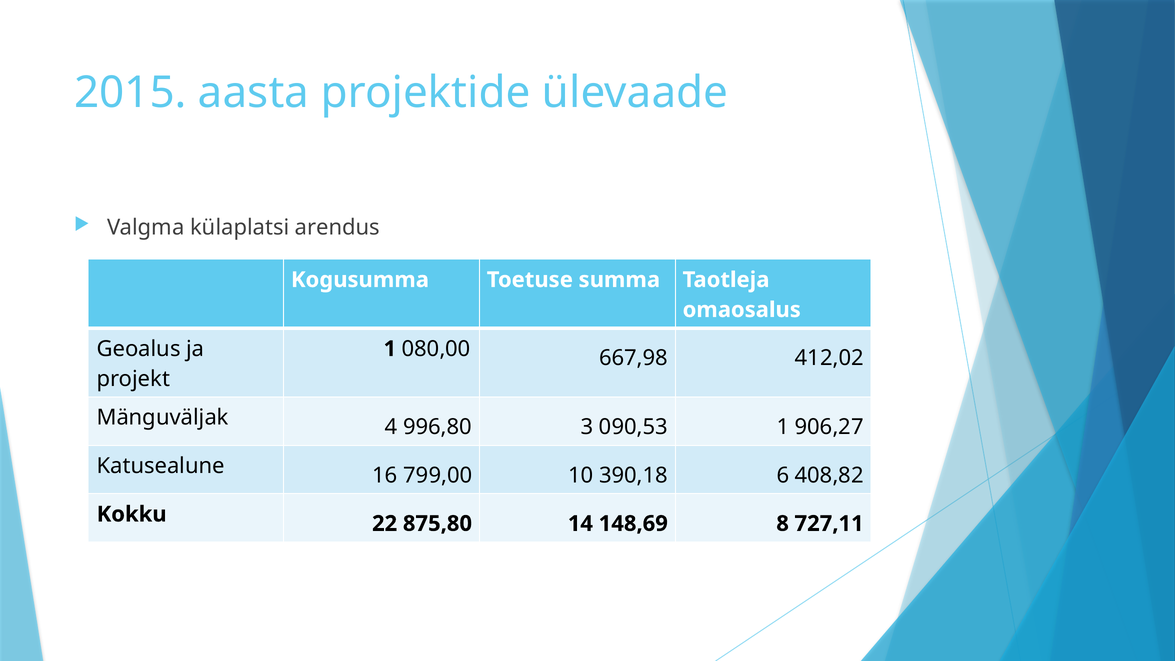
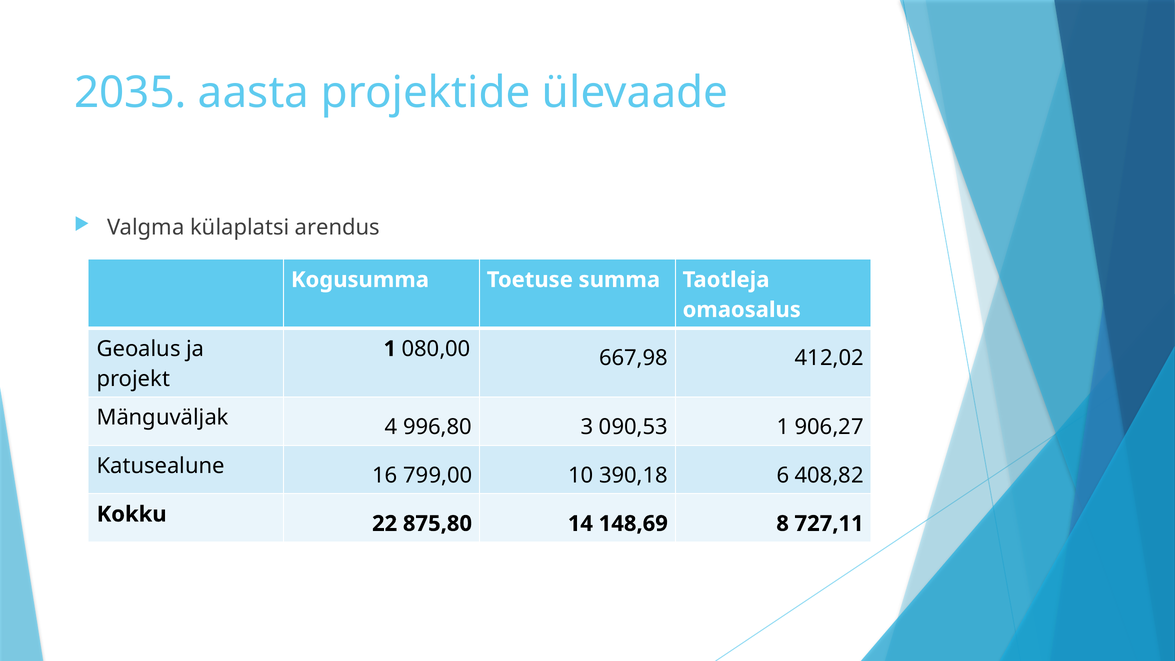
2015: 2015 -> 2035 (130, 93)
